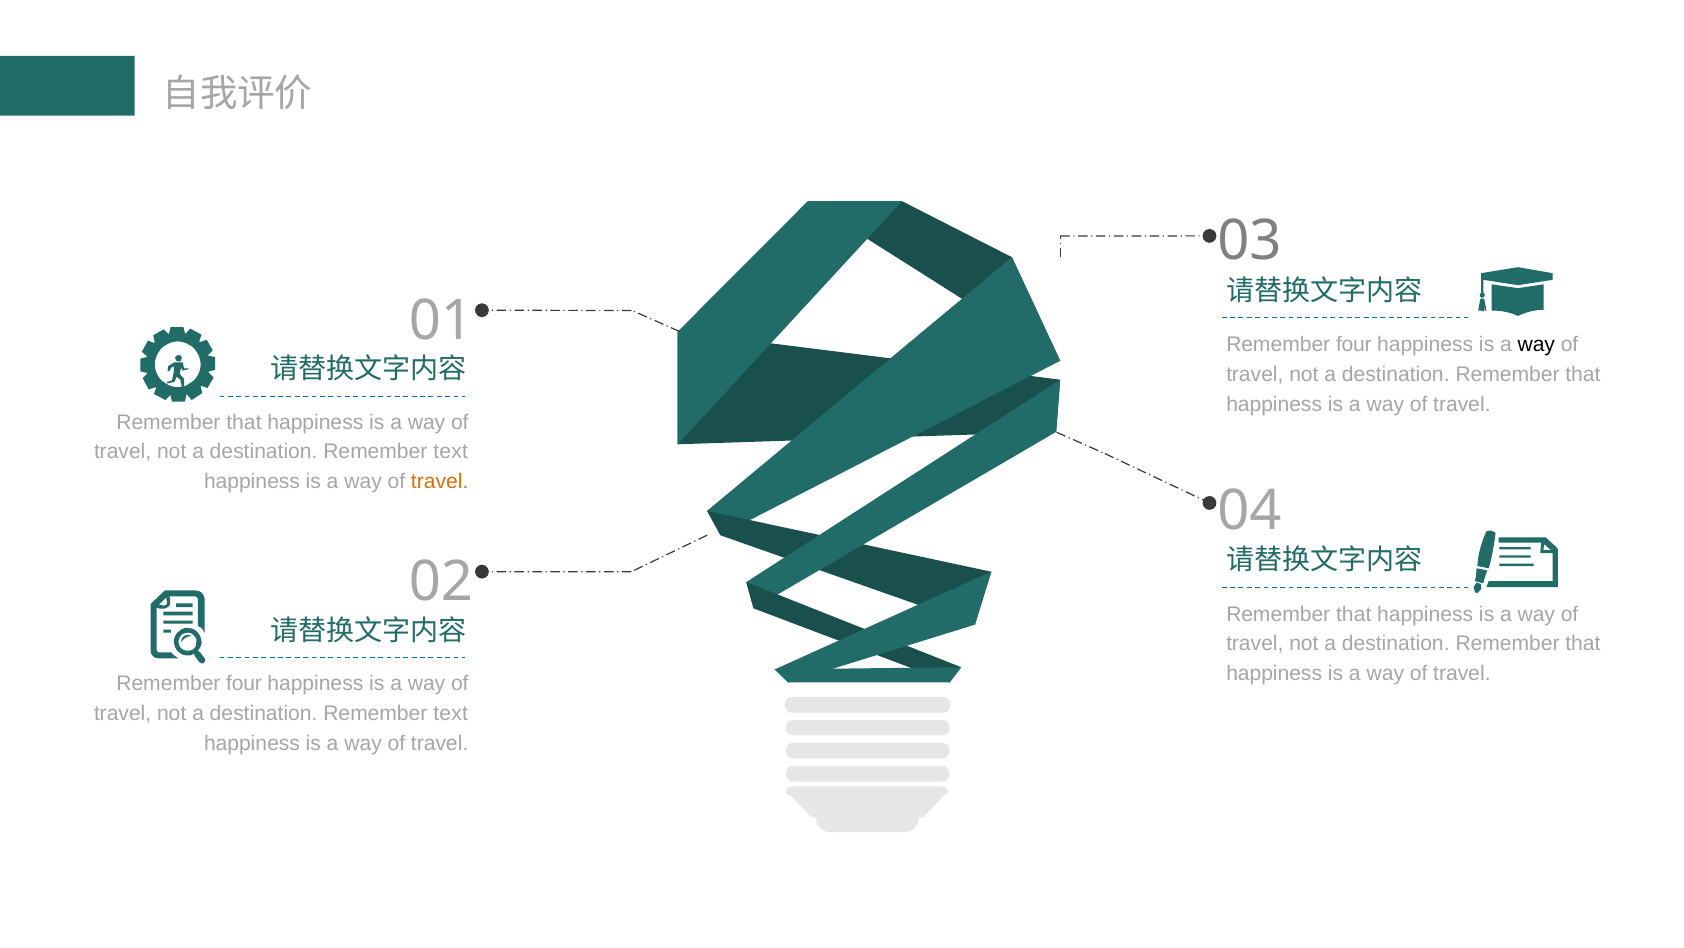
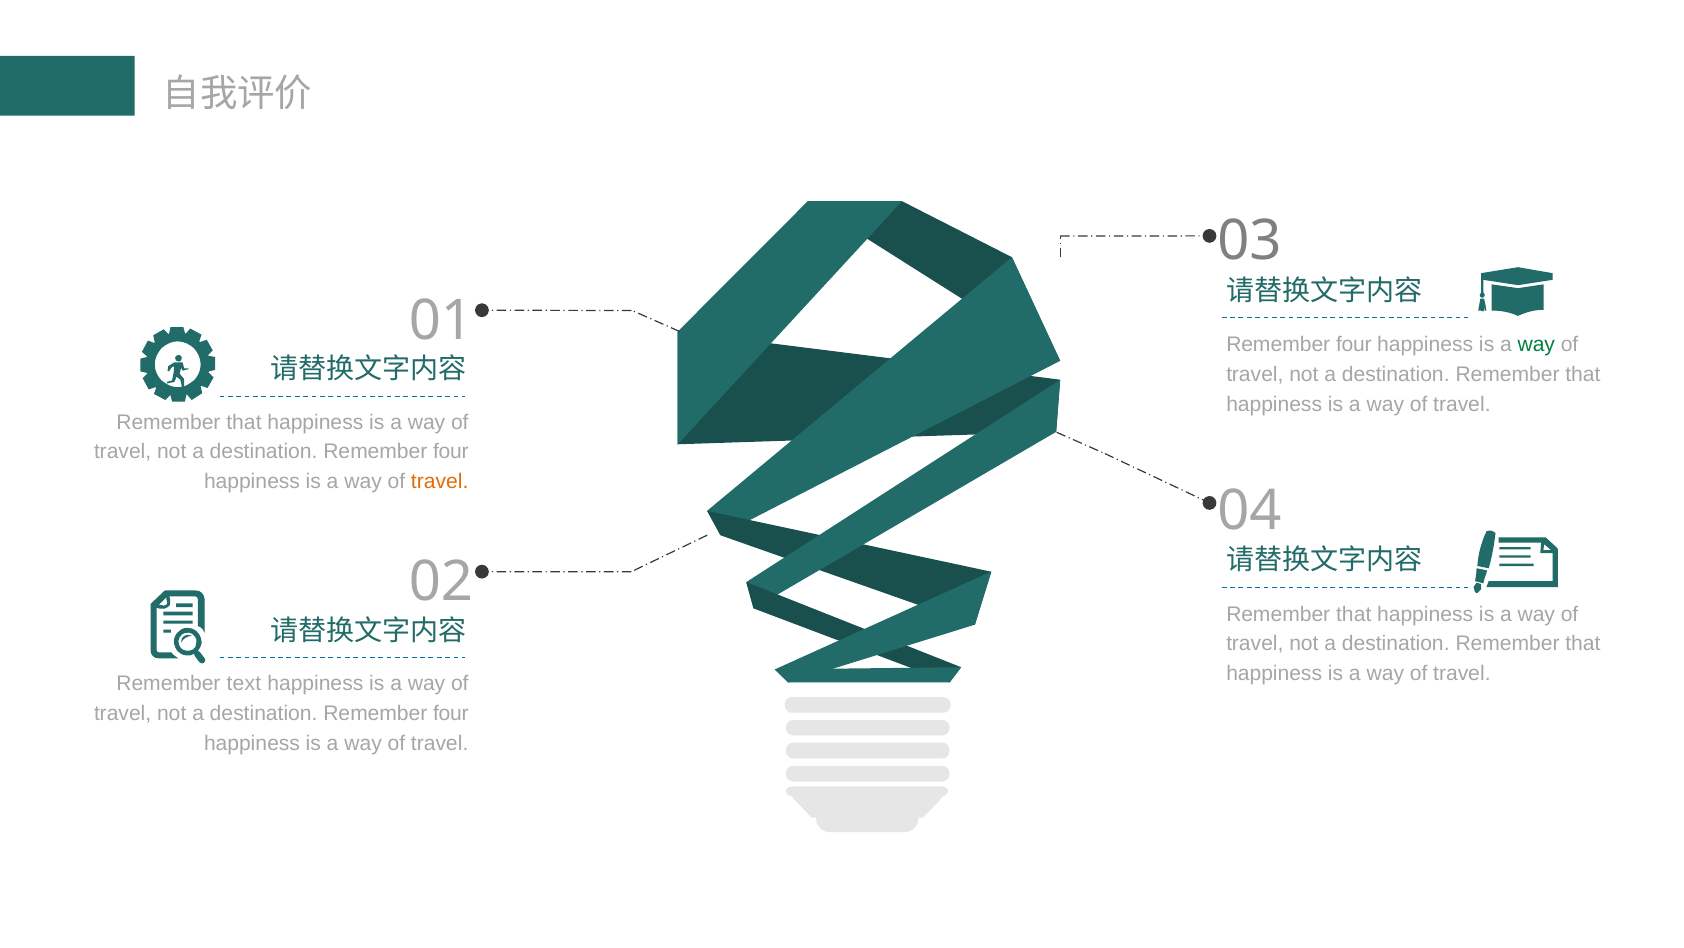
way colour: black -> green (1536, 344)
text: text -> four (451, 452)
four: four -> text (244, 683)
text: text -> four (451, 713)
